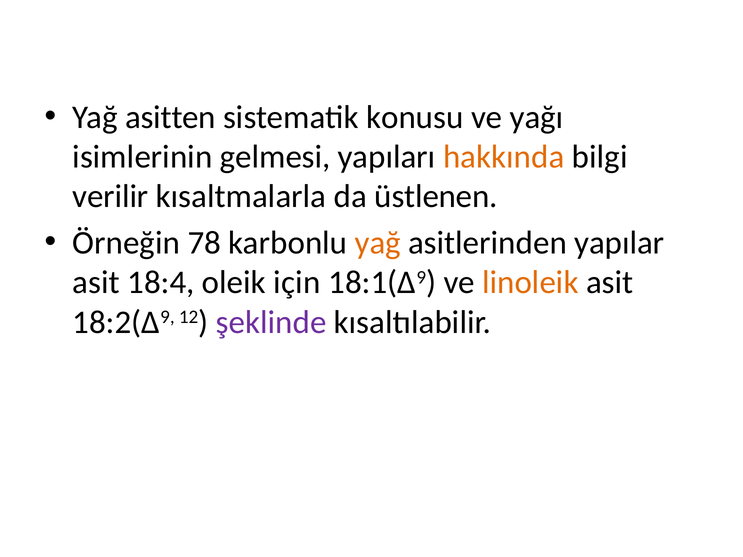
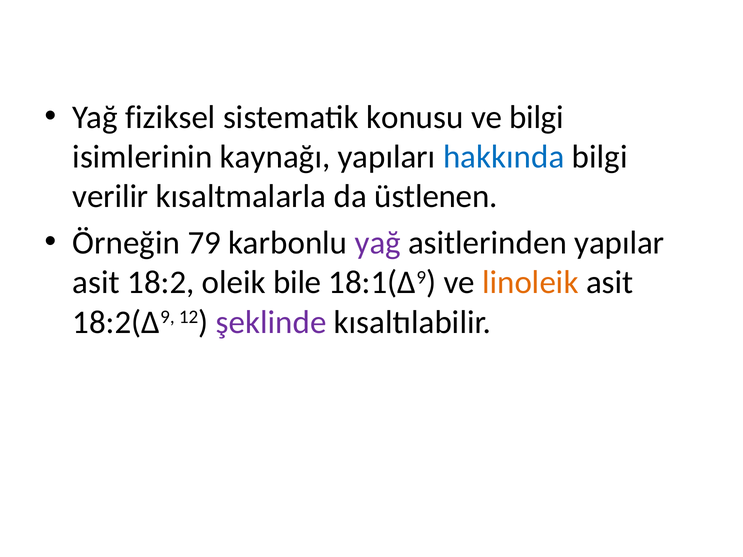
asitten: asitten -> fiziksel (170, 117)
ve yağı: yağı -> bilgi (537, 117)
gelmesi: gelmesi -> kaynağı (275, 157)
hakkında colour: orange -> blue (504, 157)
78: 78 -> 79 (204, 243)
yağ colour: orange -> purple (378, 243)
18:4: 18:4 -> 18:2 (161, 283)
için: için -> bile (297, 283)
